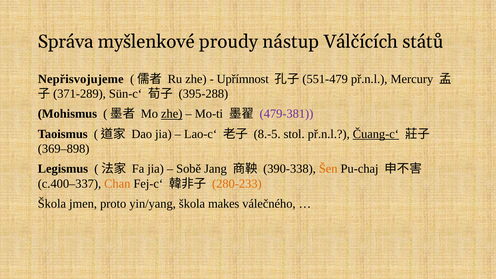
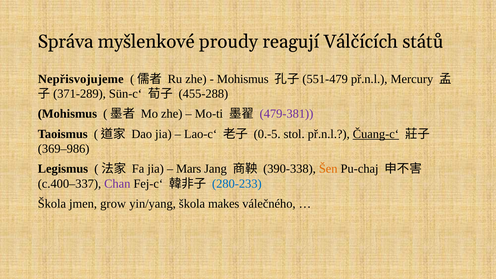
nástup: nástup -> reagují (291, 42)
Upřímnost: Upřímnost -> Mohismus (243, 79)
395-288: 395-288 -> 455-288 (203, 94)
zhe underline: present -> none (172, 114)
8.-5: 8.-5 -> 0.-5 (267, 134)
369–898: 369–898 -> 369–986 (64, 149)
Sobě: Sobě -> Mars (189, 169)
Chan colour: orange -> purple (117, 184)
280-233 colour: orange -> blue (237, 184)
proto: proto -> grow (113, 204)
